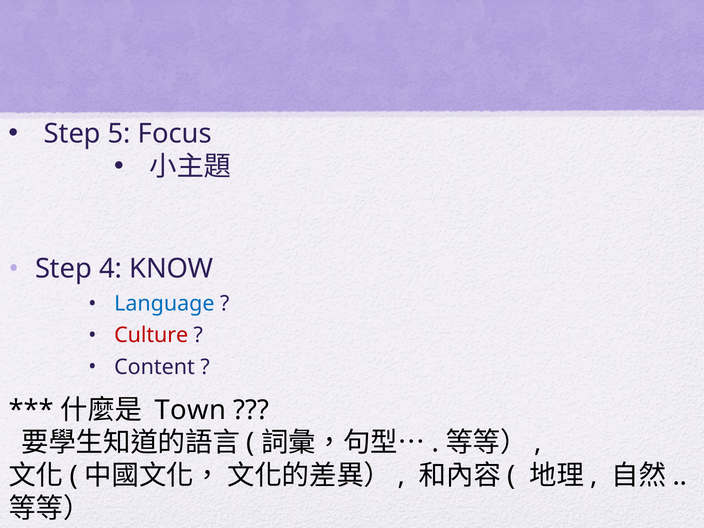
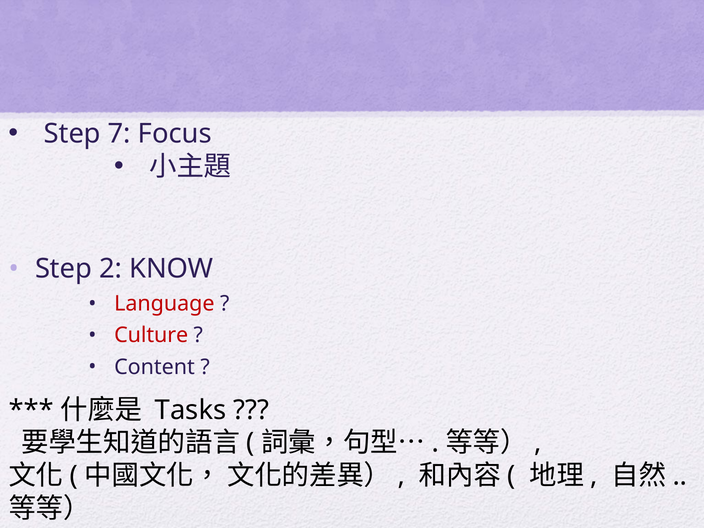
5: 5 -> 7 (119, 134)
4: 4 -> 2 (111, 269)
Language colour: blue -> red (164, 304)
Town: Town -> Tasks (191, 410)
